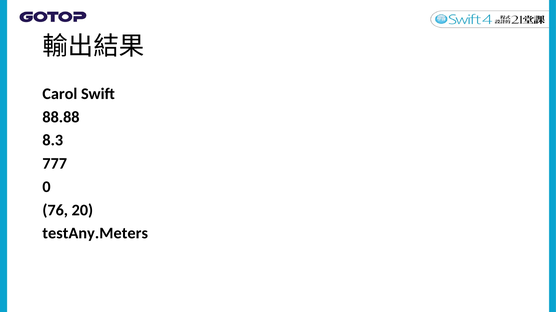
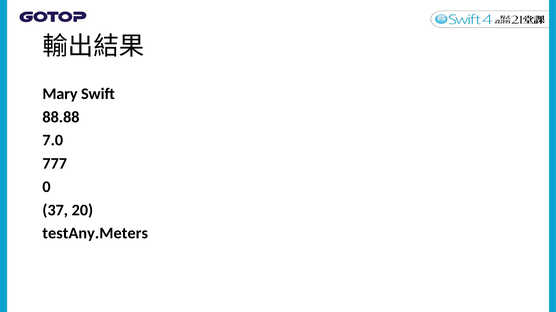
Carol: Carol -> Mary (60, 94)
8.3: 8.3 -> 7.0 (53, 141)
76: 76 -> 37 (55, 211)
